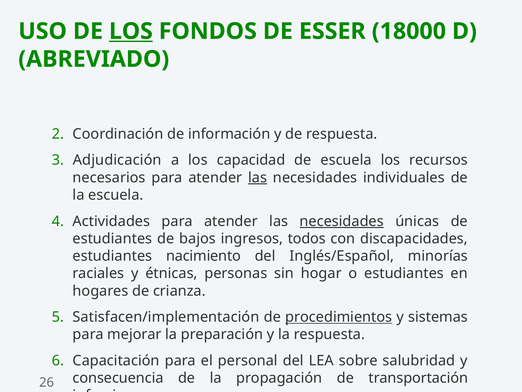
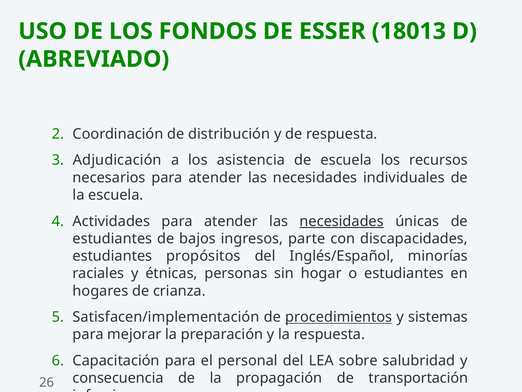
LOS underline: present -> none (131, 31)
18000: 18000 -> 18013 (409, 31)
información: información -> distribución (229, 134)
capacidad: capacidad -> asistencia (251, 160)
las underline: present -> none (258, 177)
todos: todos -> parte (307, 238)
nacimiento: nacimiento -> propósitos (203, 256)
